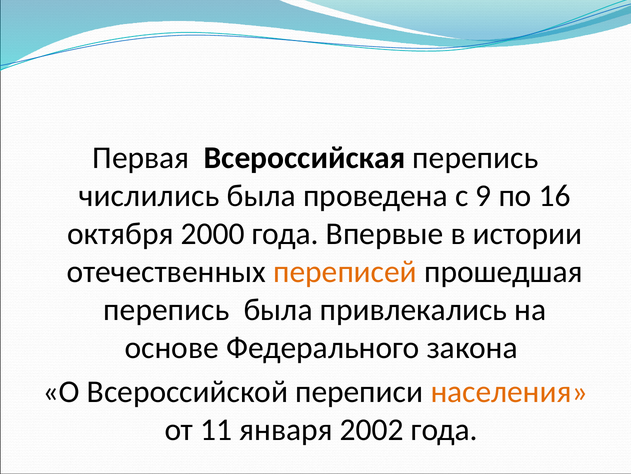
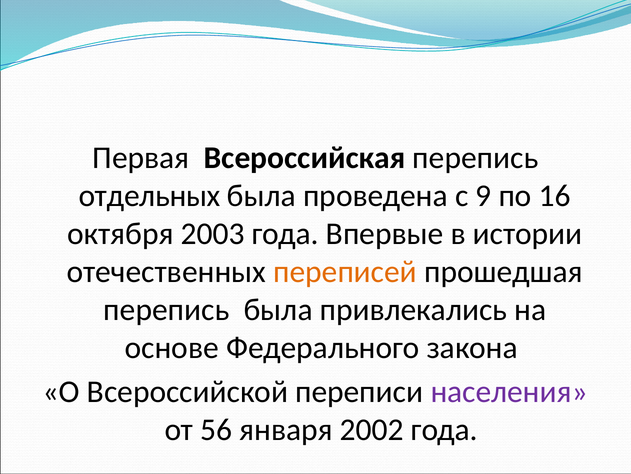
числились: числились -> отдельных (150, 196)
2000: 2000 -> 2003 (213, 234)
населения colour: orange -> purple (509, 391)
11: 11 -> 56 (216, 429)
